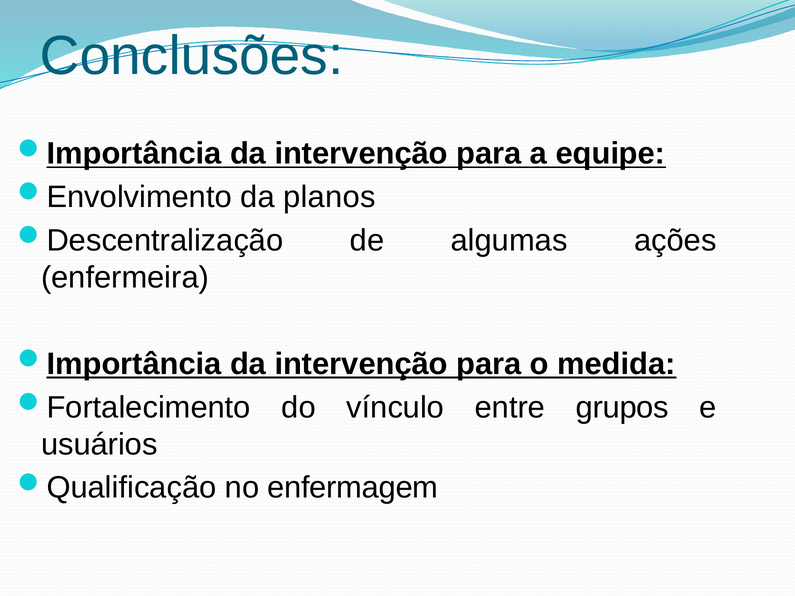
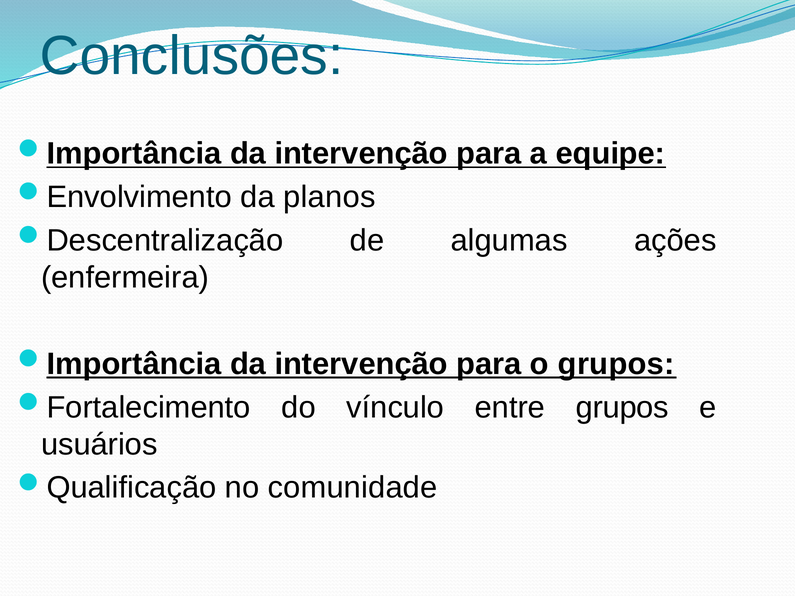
o medida: medida -> grupos (616, 364)
enfermagem: enfermagem -> comunidade (353, 488)
